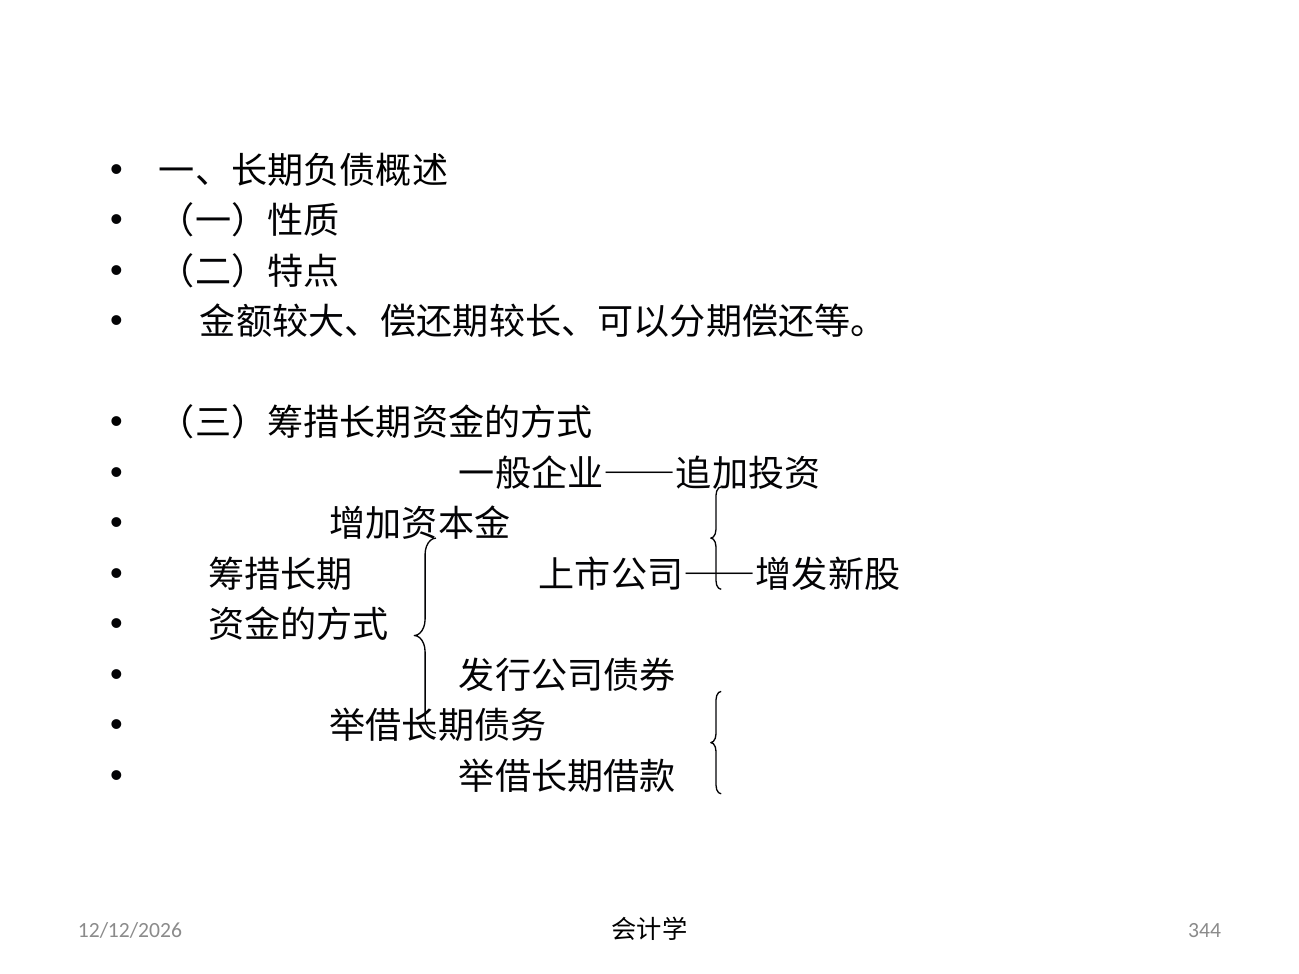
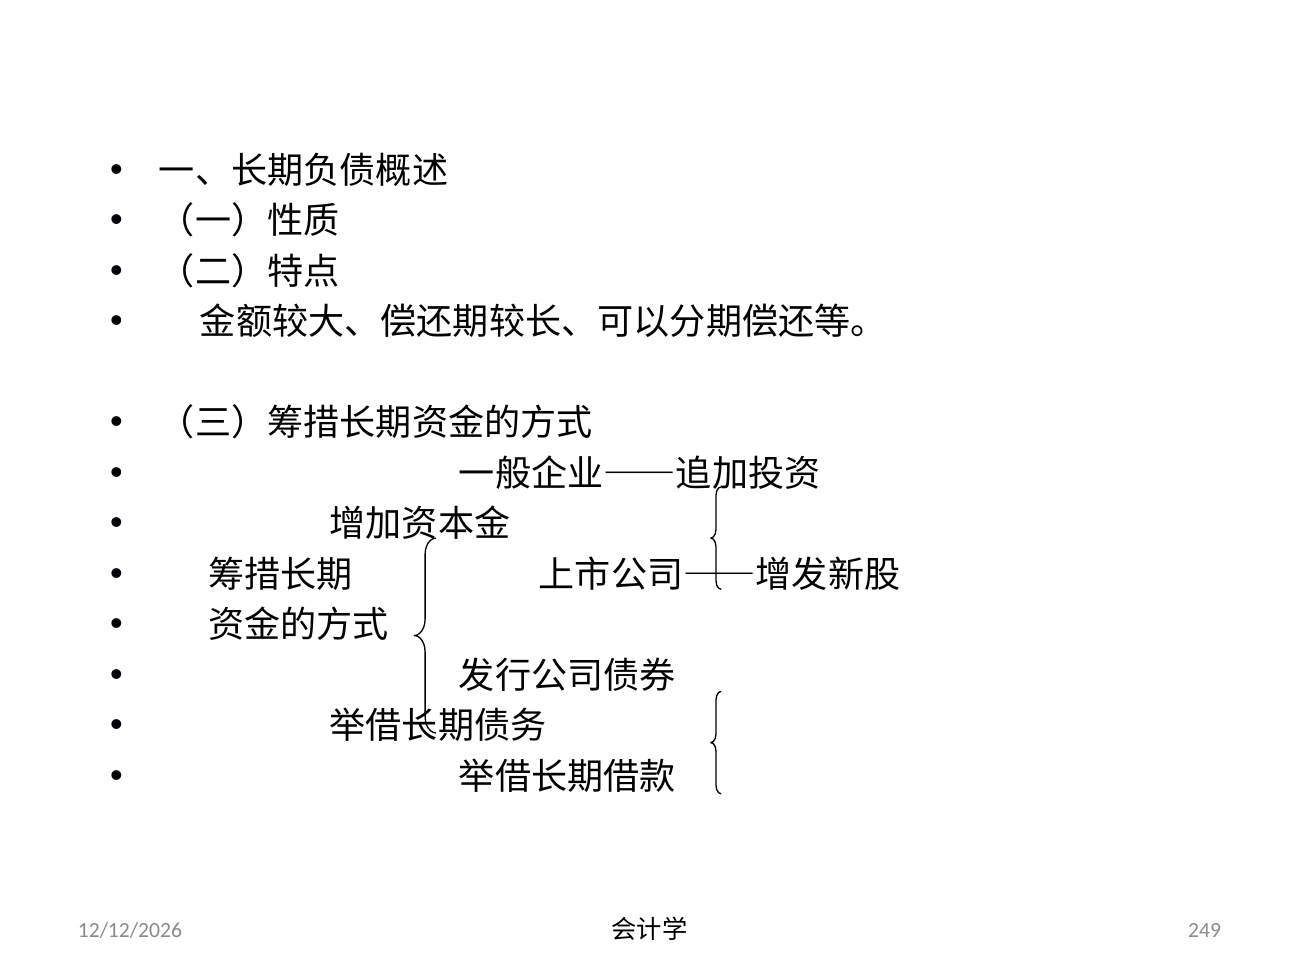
344: 344 -> 249 (1205, 930)
